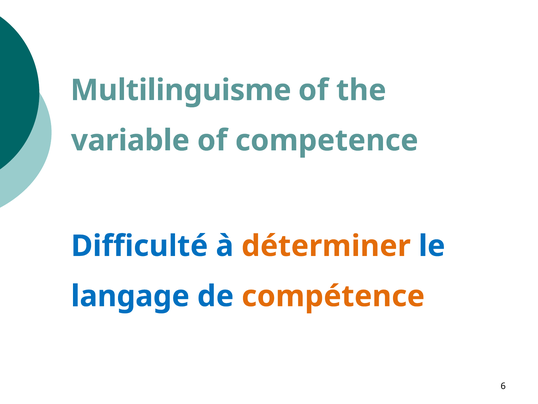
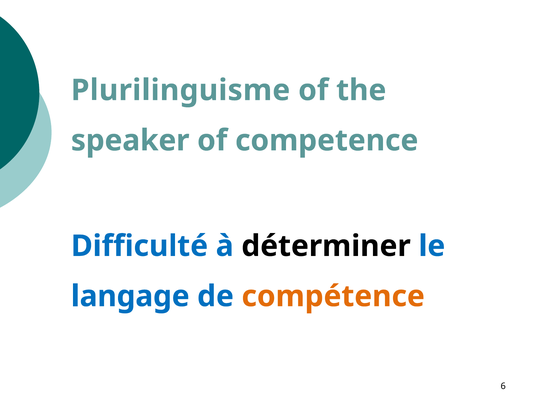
Multilinguisme: Multilinguisme -> Plurilinguisme (181, 90)
variable: variable -> speaker (130, 140)
déterminer colour: orange -> black (326, 246)
